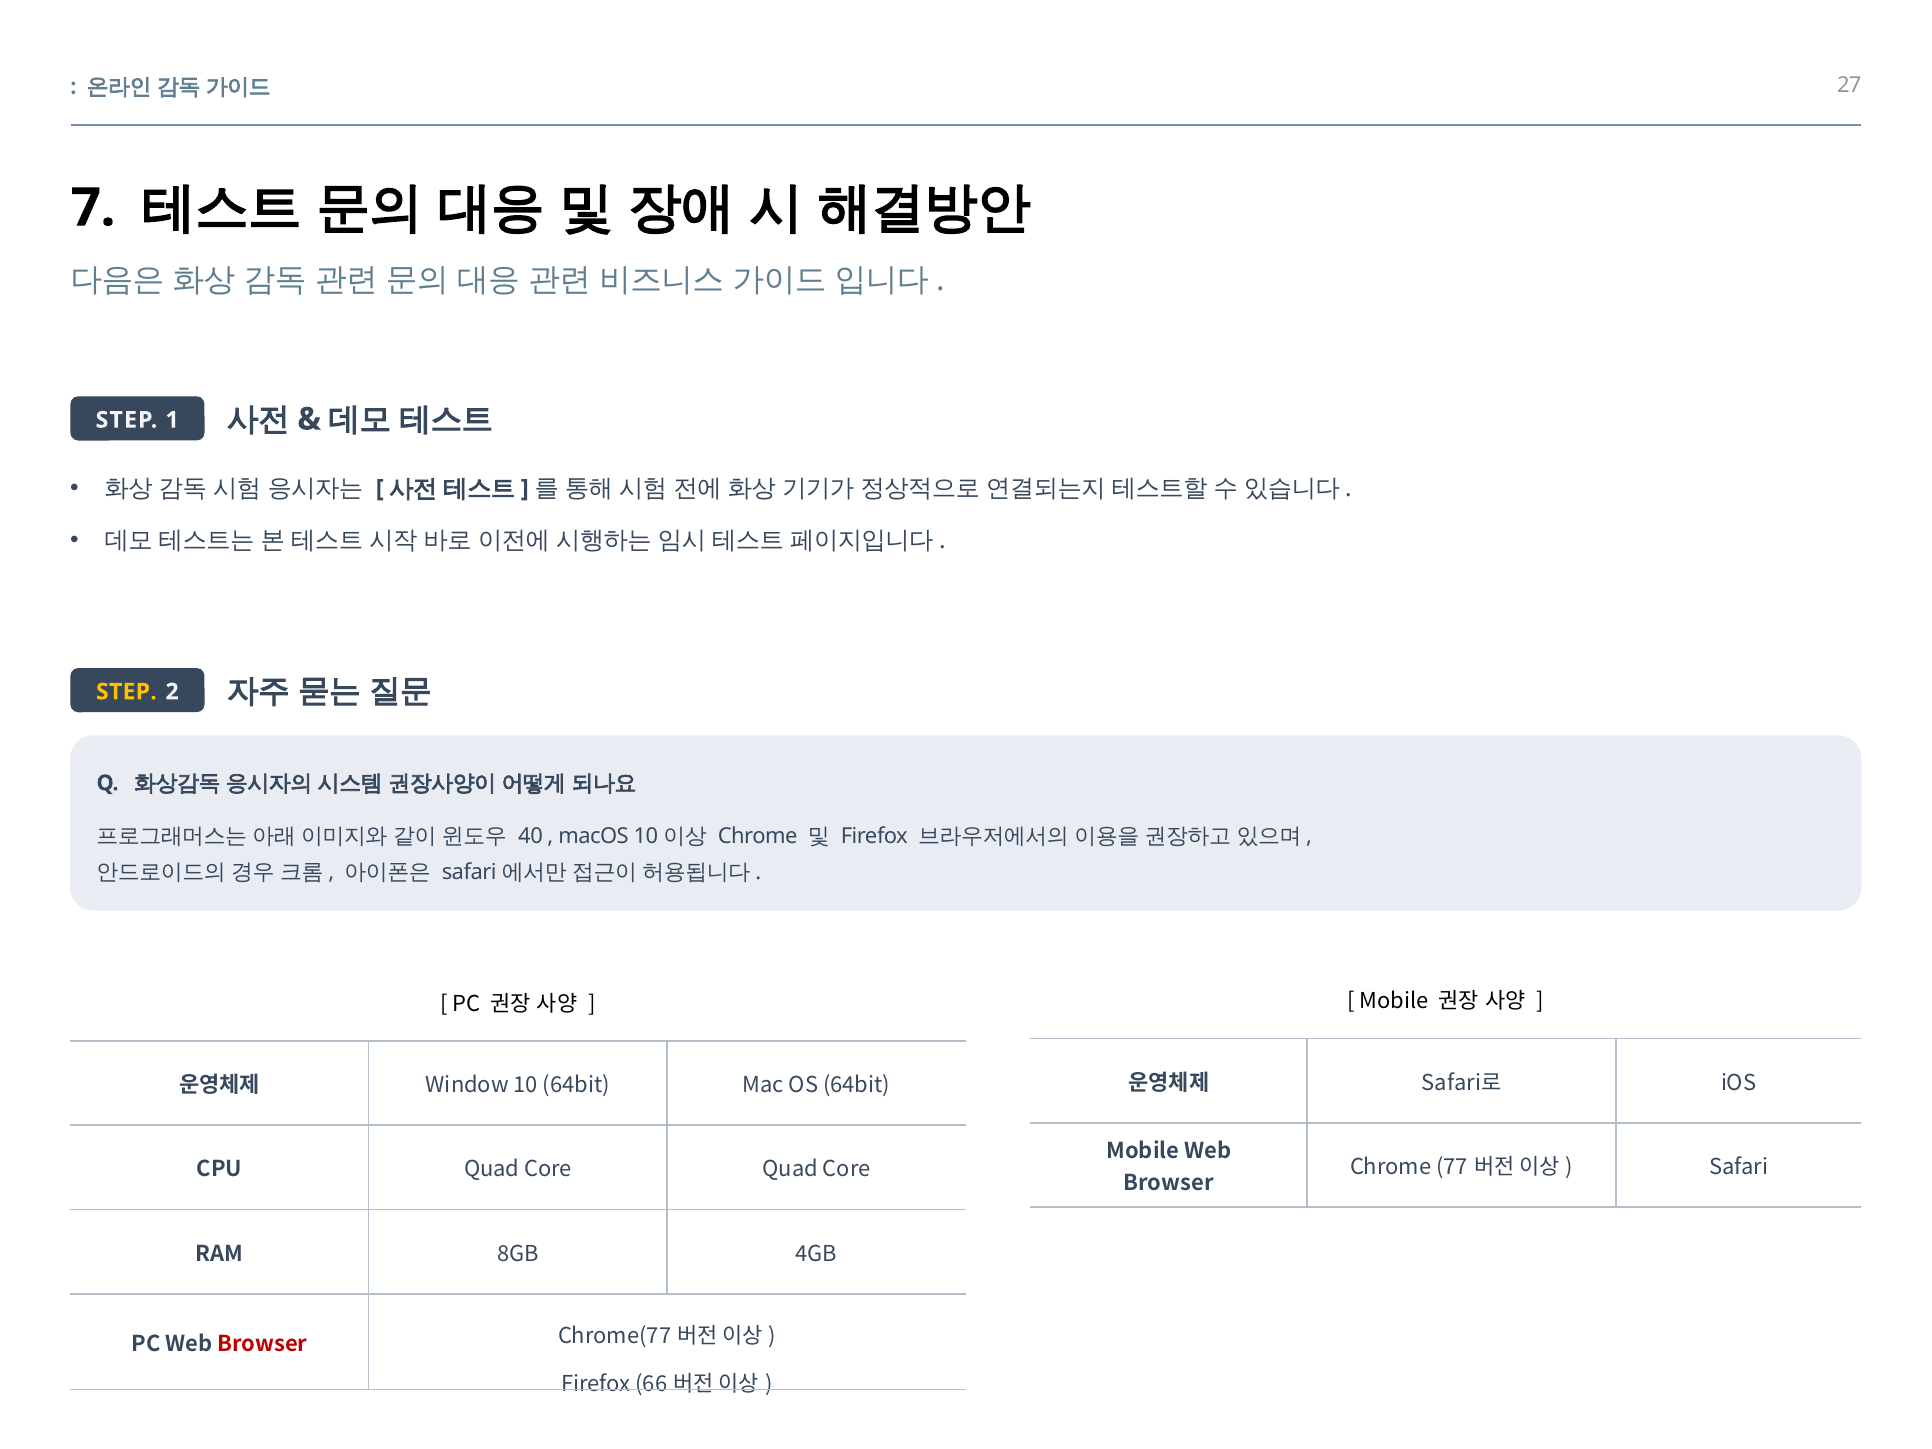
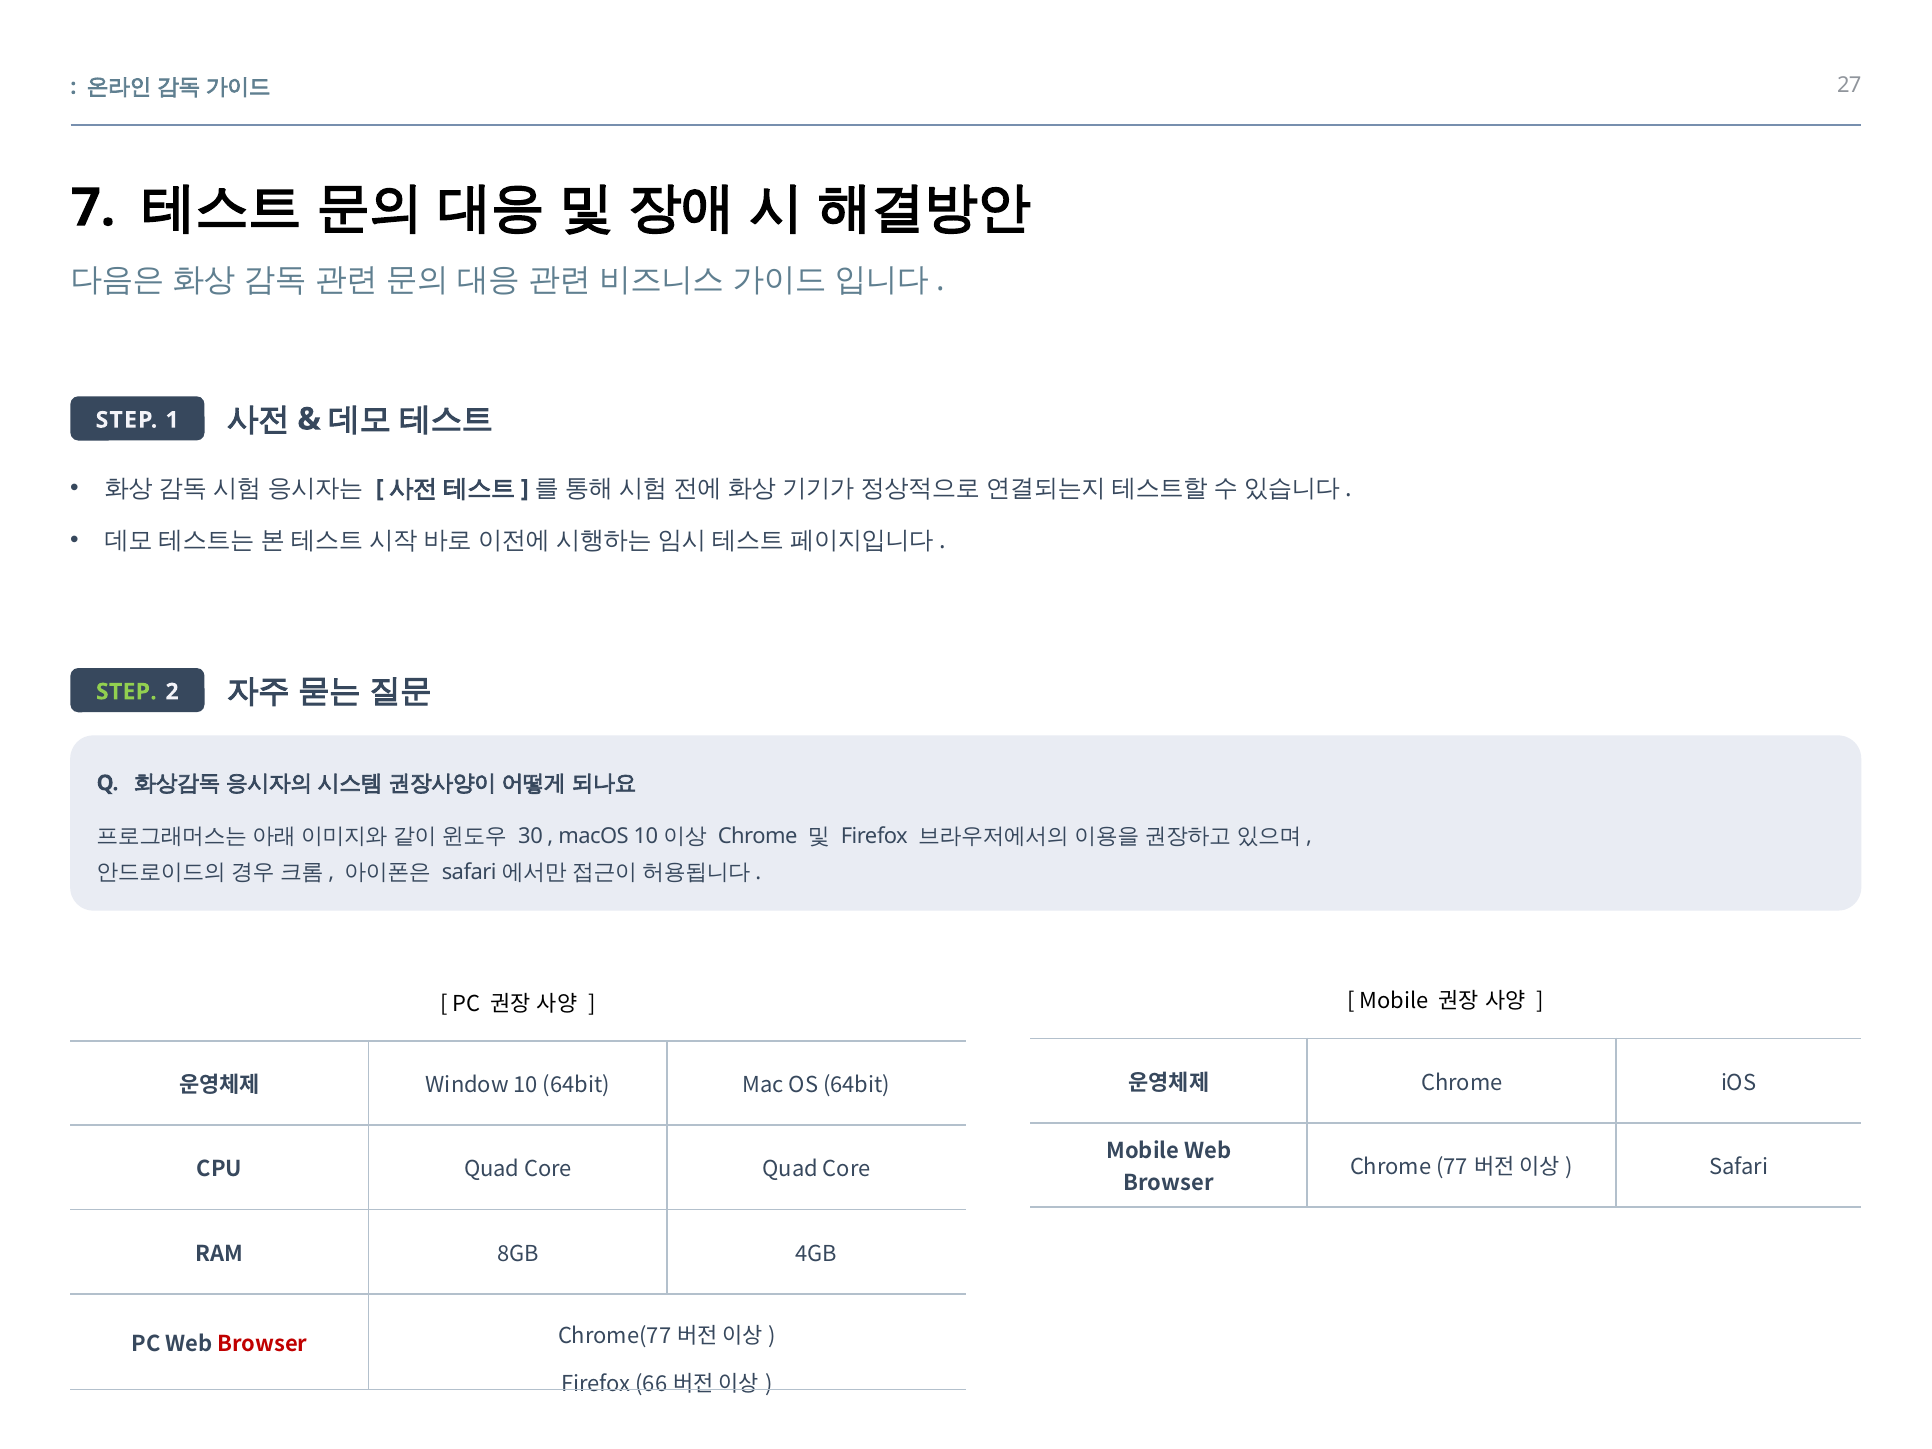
STEP colour: yellow -> light green (126, 692)
40: 40 -> 30 (530, 836)
Safari로: Safari로 -> Chrome (1462, 1083)
